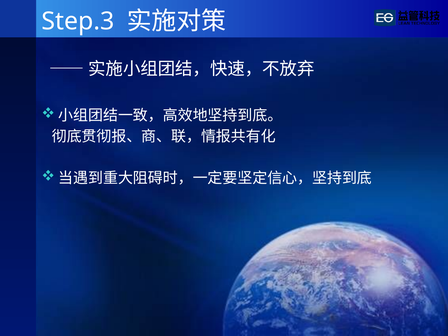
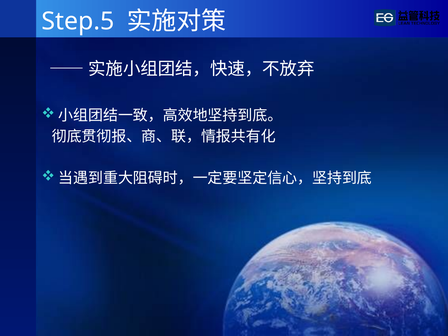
Step.3: Step.3 -> Step.5 (78, 21)
